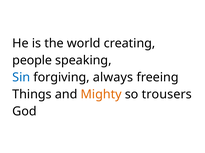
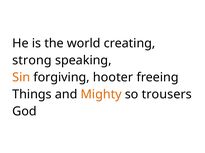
people: people -> strong (32, 61)
Sin colour: blue -> orange (21, 78)
always: always -> hooter (113, 78)
